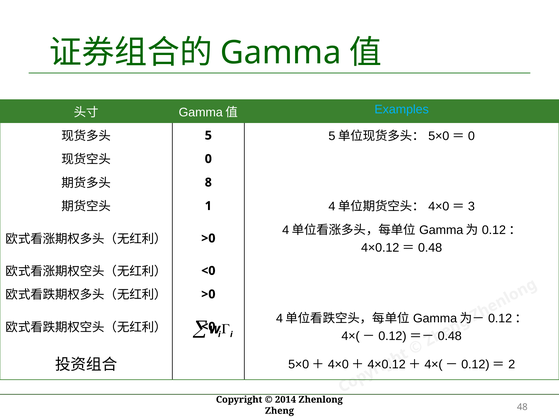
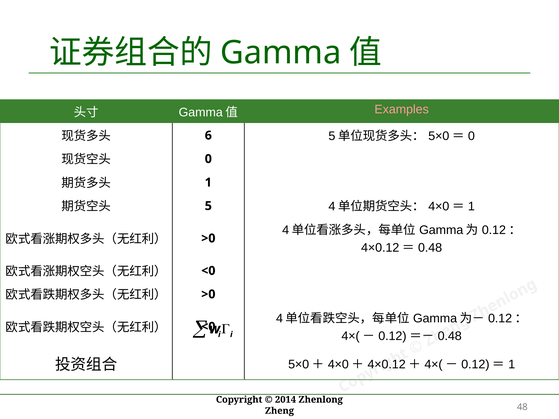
Examples colour: light blue -> pink (402, 109)
5: 5 -> 6 (208, 136)
8: 8 -> 1 (208, 183)
1: 1 -> 5 (208, 206)
3: 3 -> 1 (471, 207)
2: 2 -> 1 (512, 365)
